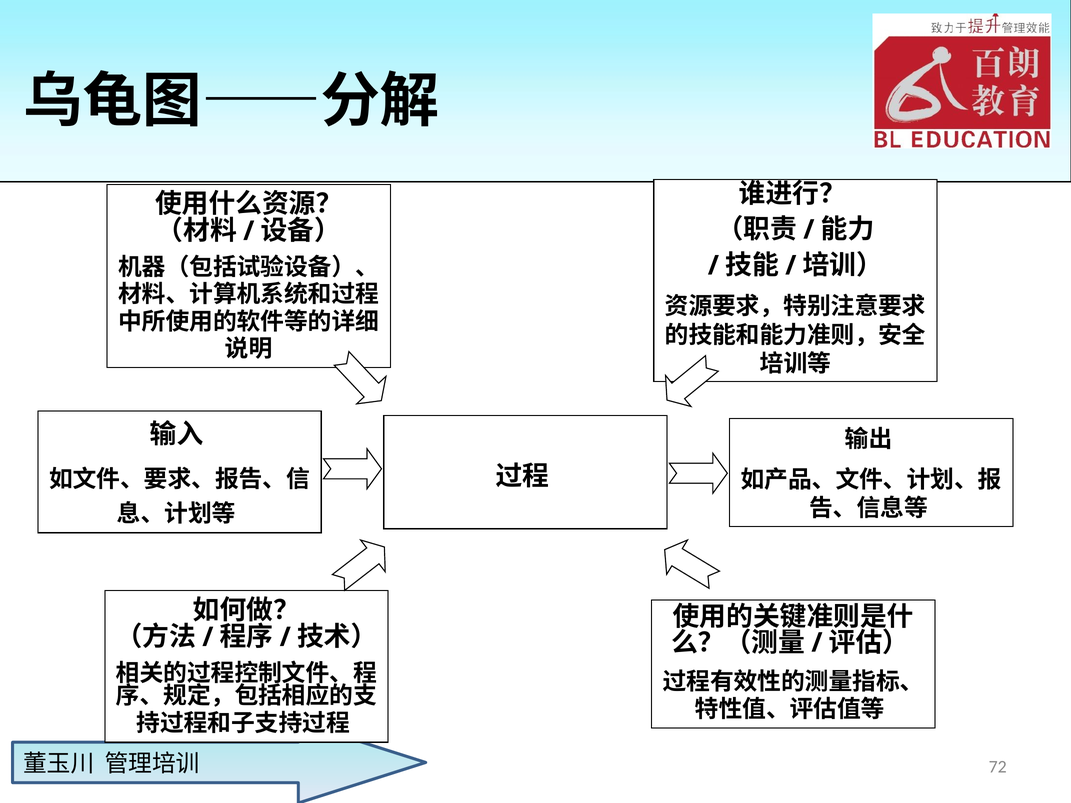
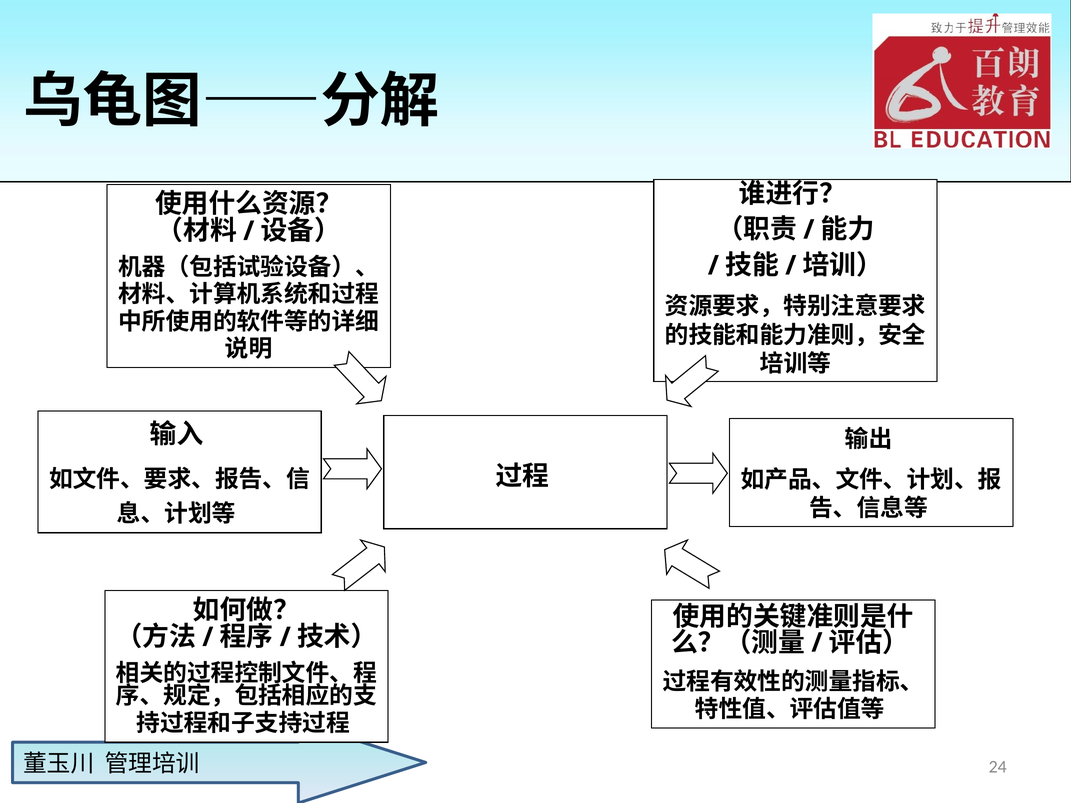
72: 72 -> 24 (998, 767)
